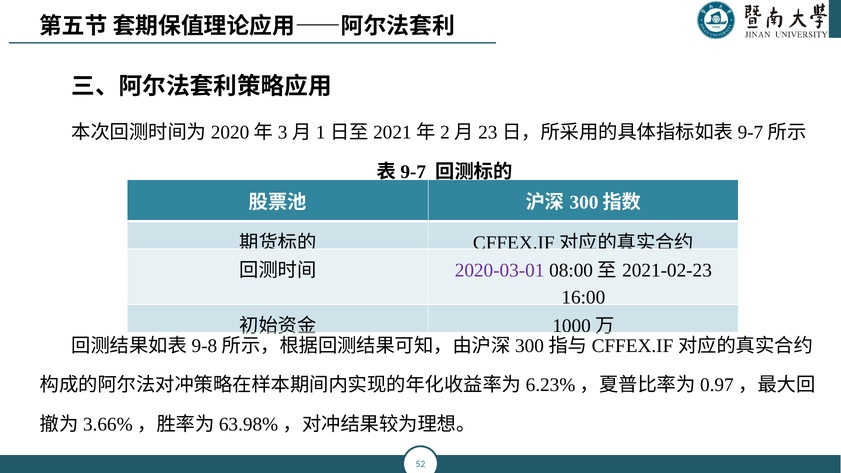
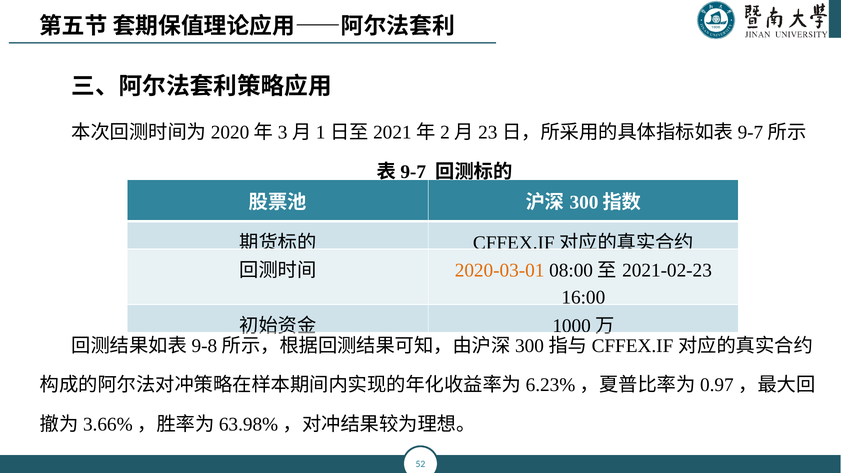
2020-03-01 colour: purple -> orange (500, 271)
